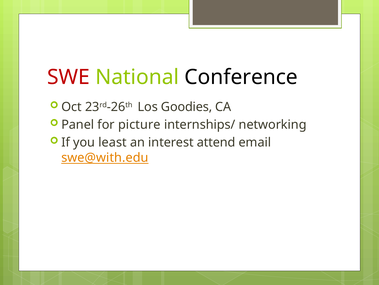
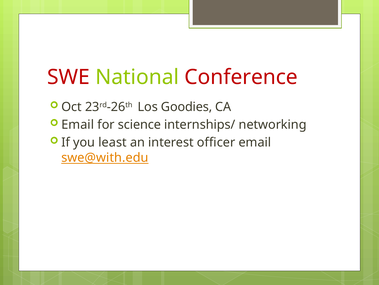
Conference colour: black -> red (241, 77)
Panel: Panel -> Email (78, 124)
picture: picture -> science (139, 124)
attend: attend -> officer (216, 142)
